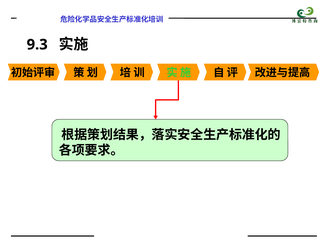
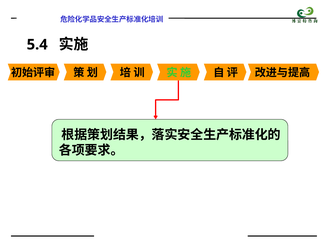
9.3: 9.3 -> 5.4 (37, 45)
